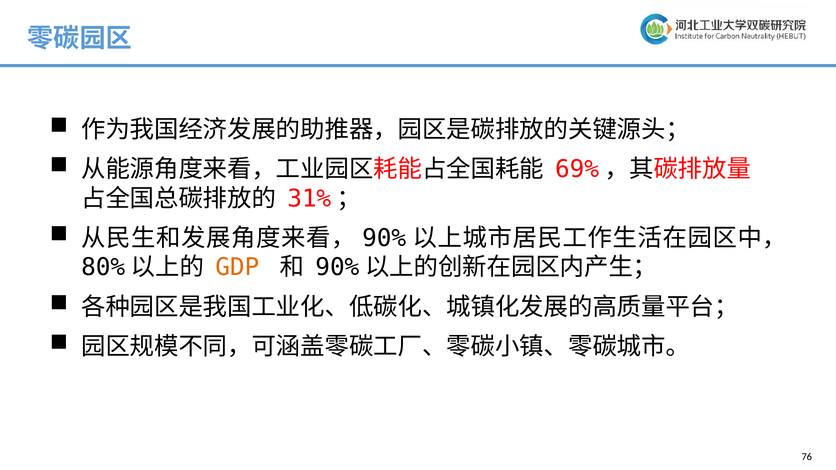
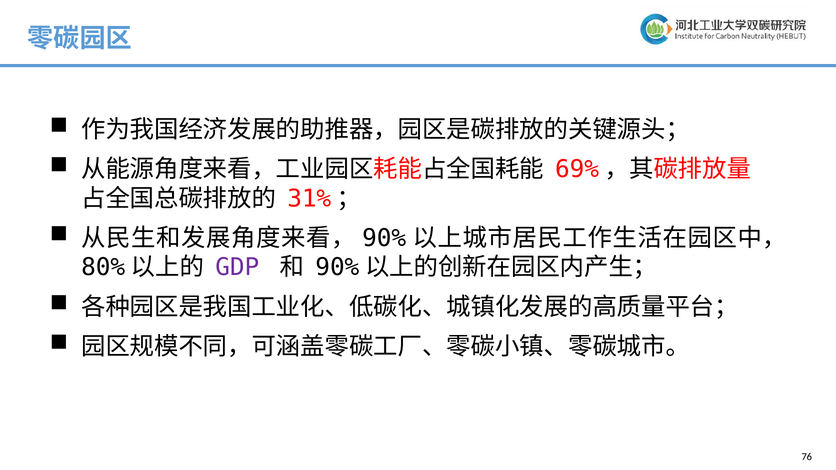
GDP colour: orange -> purple (237, 268)
